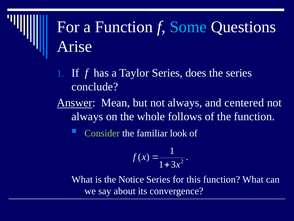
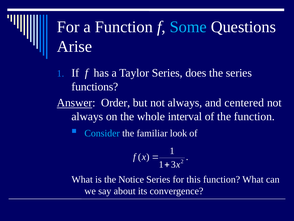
conclude: conclude -> functions (95, 87)
Mean: Mean -> Order (116, 103)
follows: follows -> interval (185, 116)
Consider colour: light green -> light blue (102, 133)
